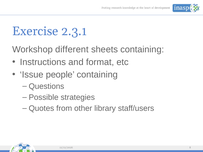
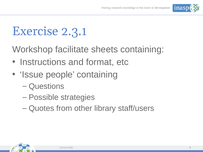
different: different -> facilitate (72, 50)
